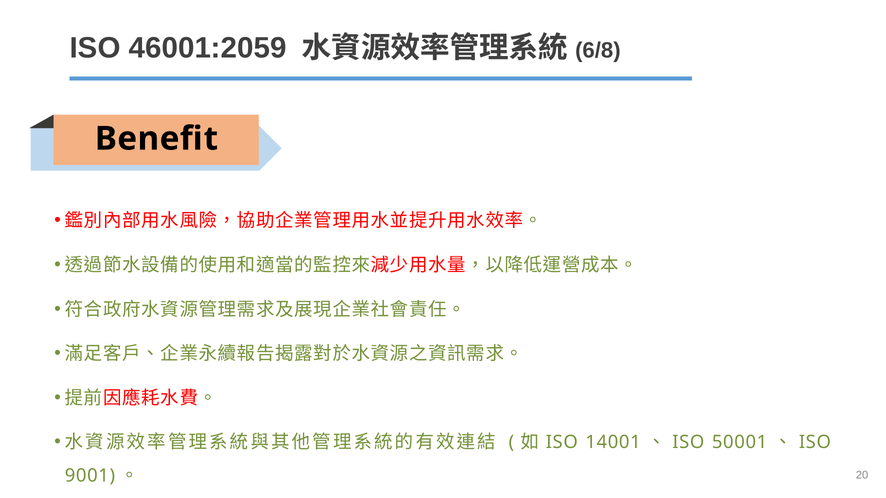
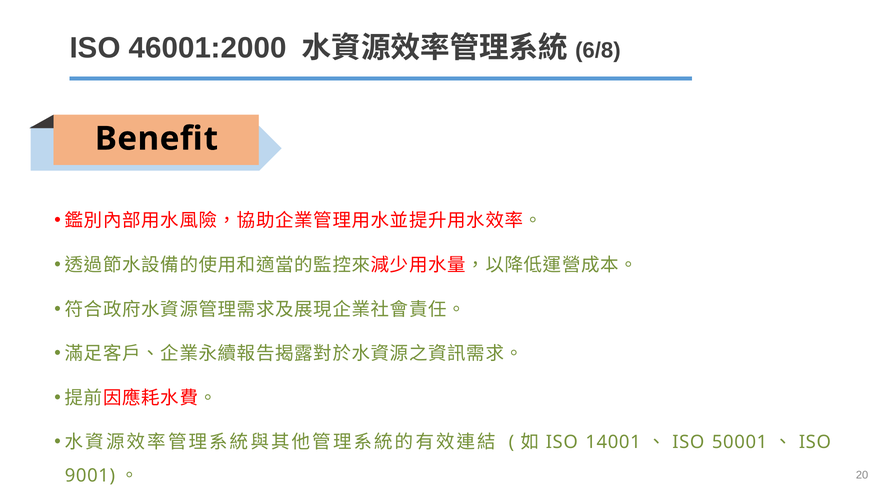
46001:2059: 46001:2059 -> 46001:2000 (208, 48)
